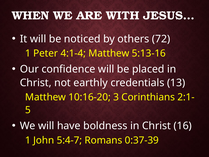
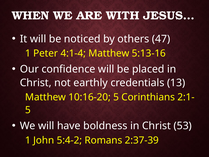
72: 72 -> 47 (161, 39)
10:16-20 3: 3 -> 5 (116, 97)
16: 16 -> 53 (183, 126)
5:4-7: 5:4-7 -> 5:4-2 (69, 140)
0:37-39: 0:37-39 -> 2:37-39 (142, 140)
